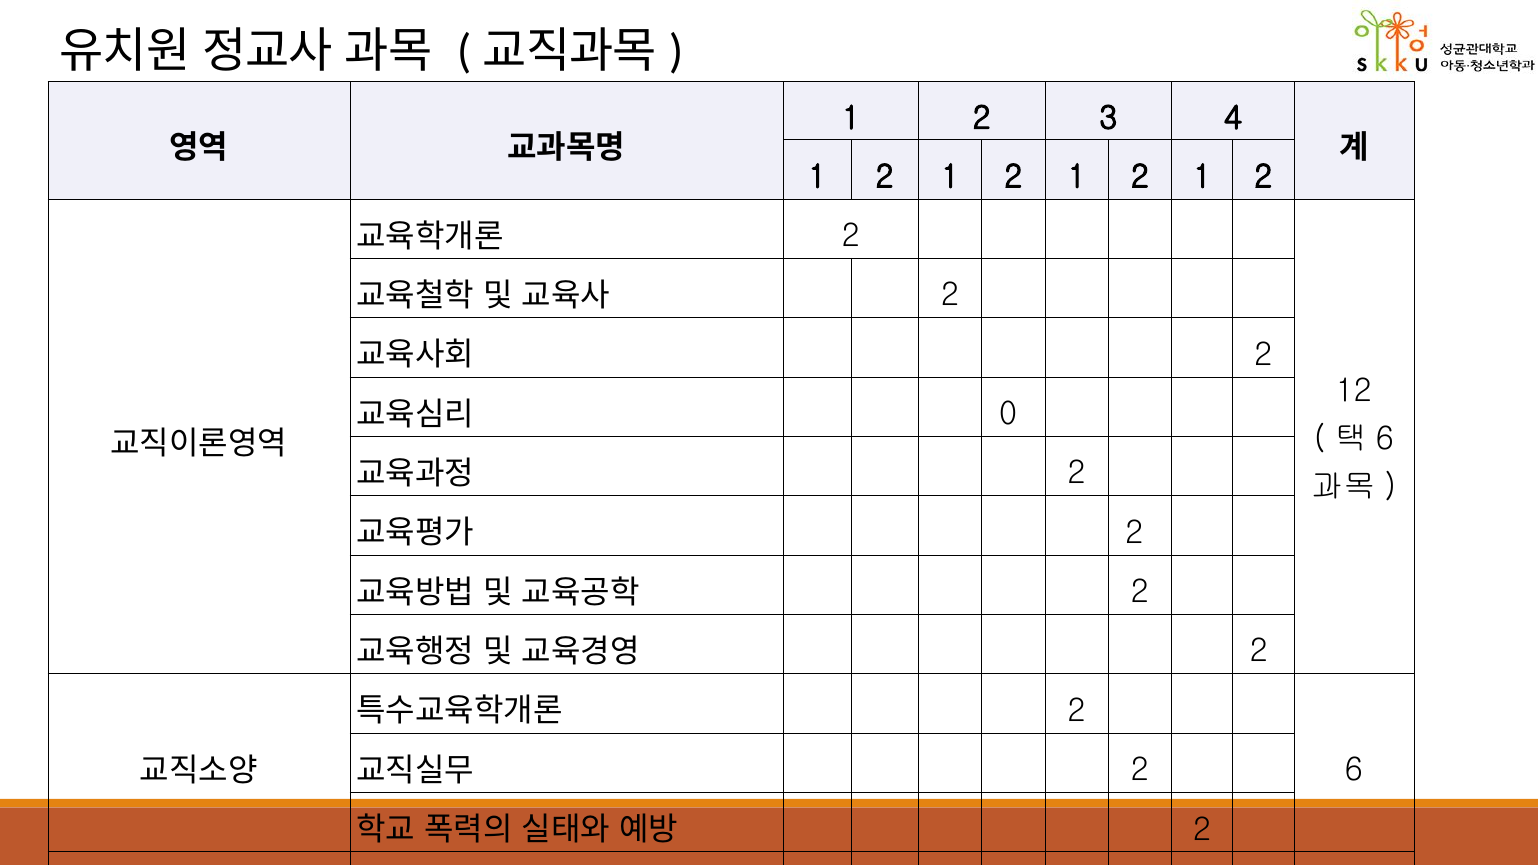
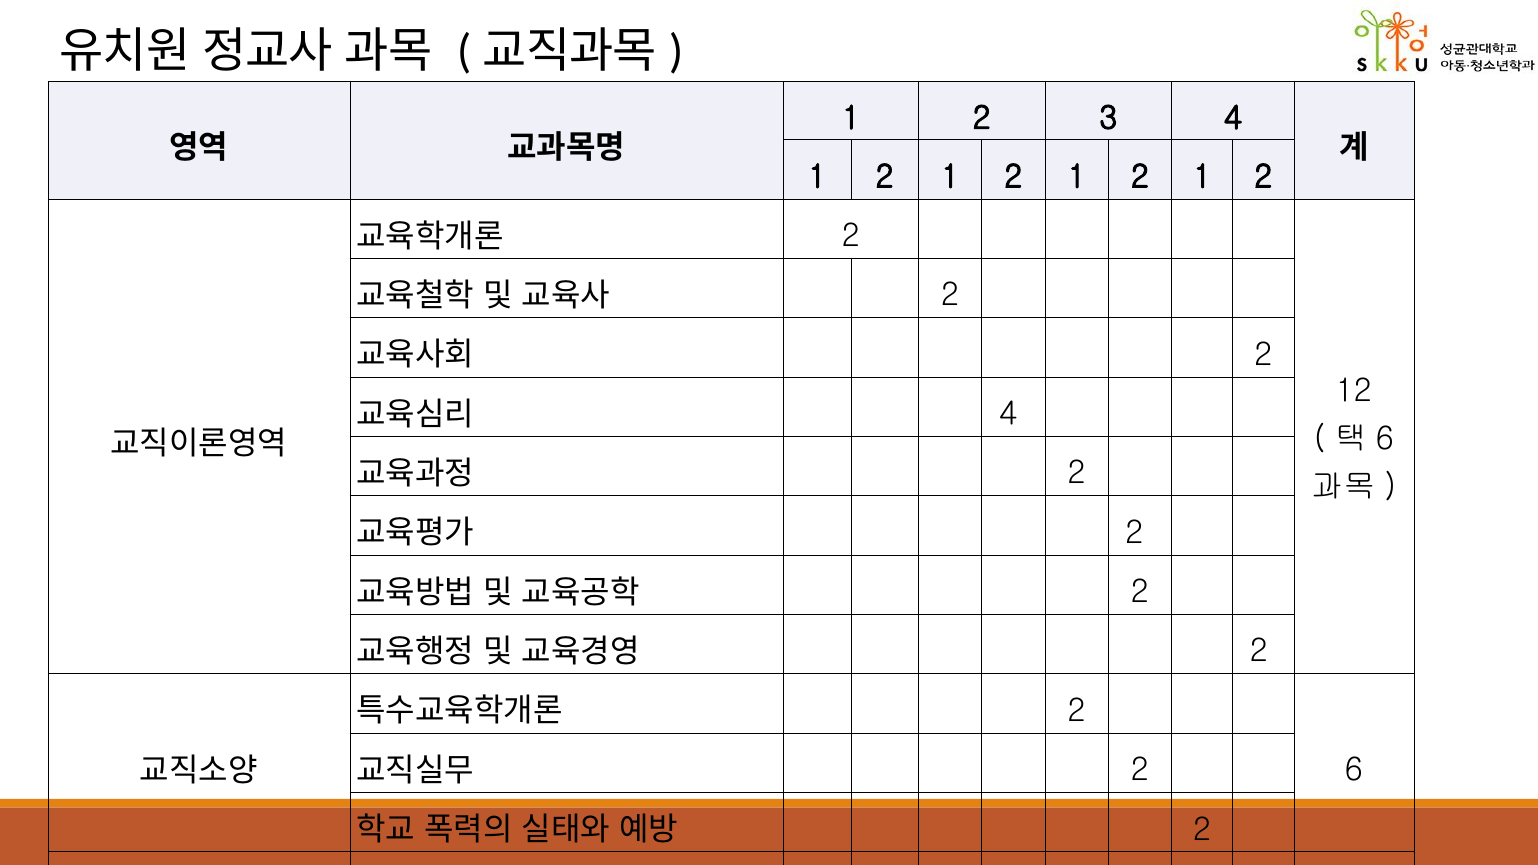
0: 0 -> 4 (1008, 414)
